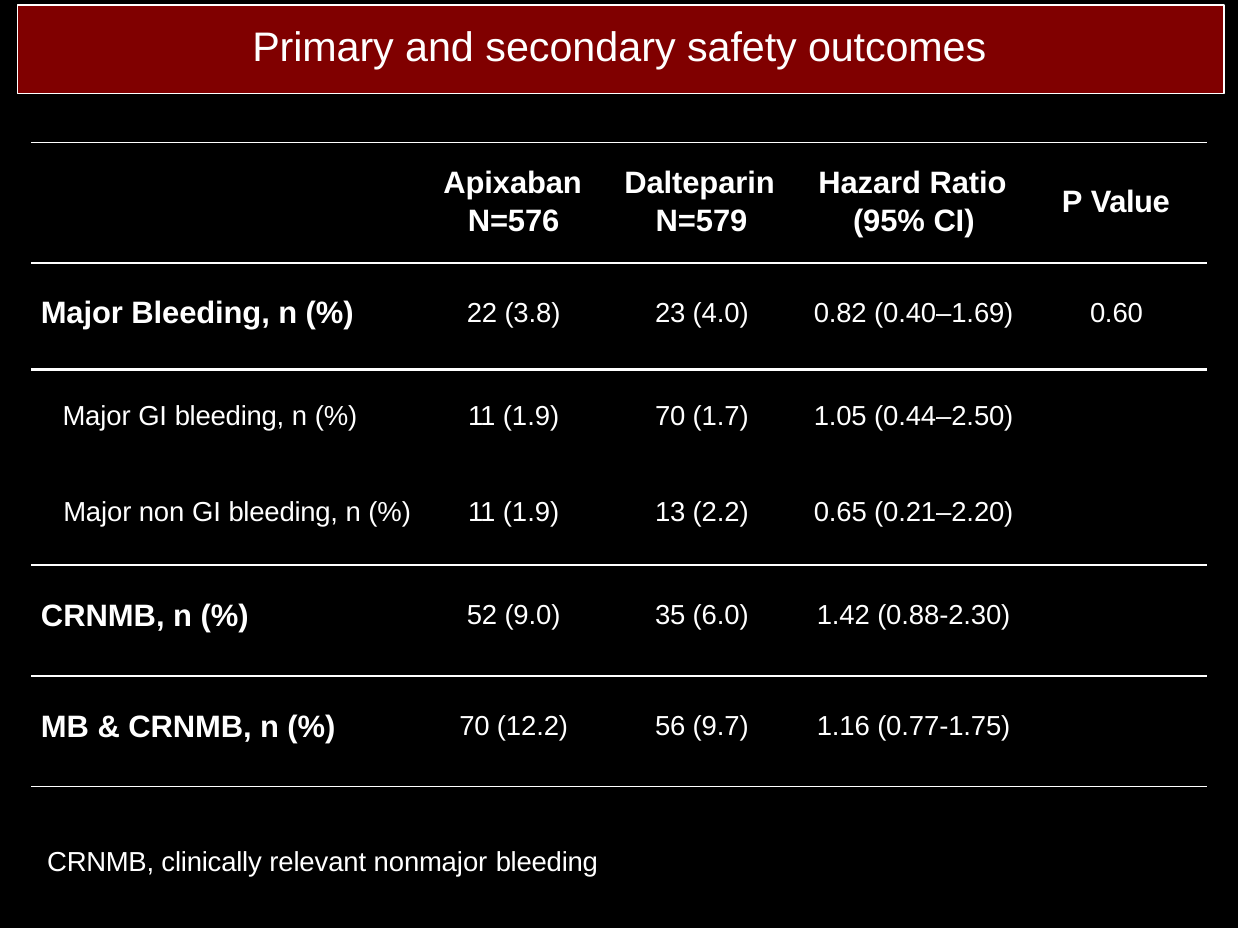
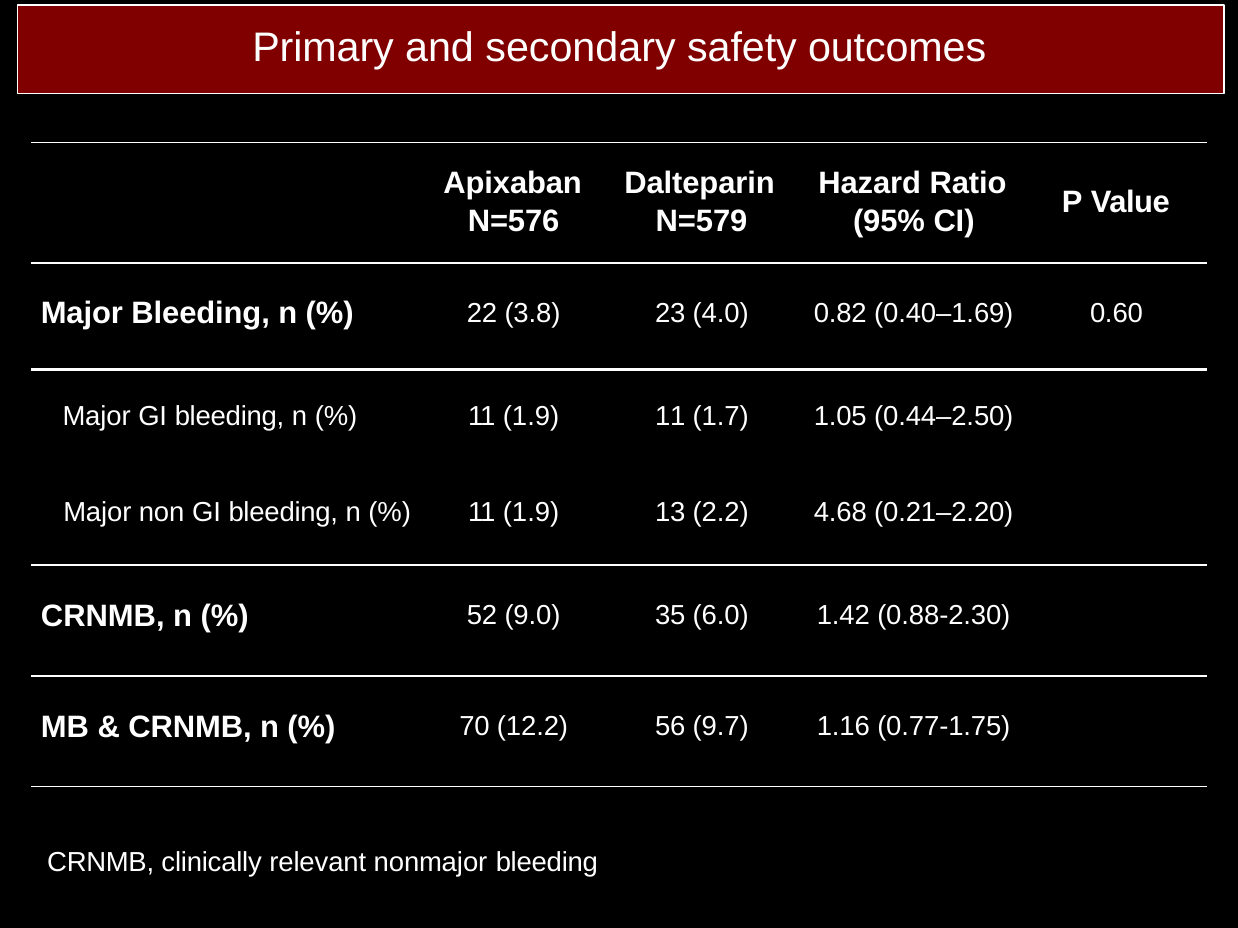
1.9 70: 70 -> 11 (670, 417)
0.65: 0.65 -> 4.68 (840, 513)
